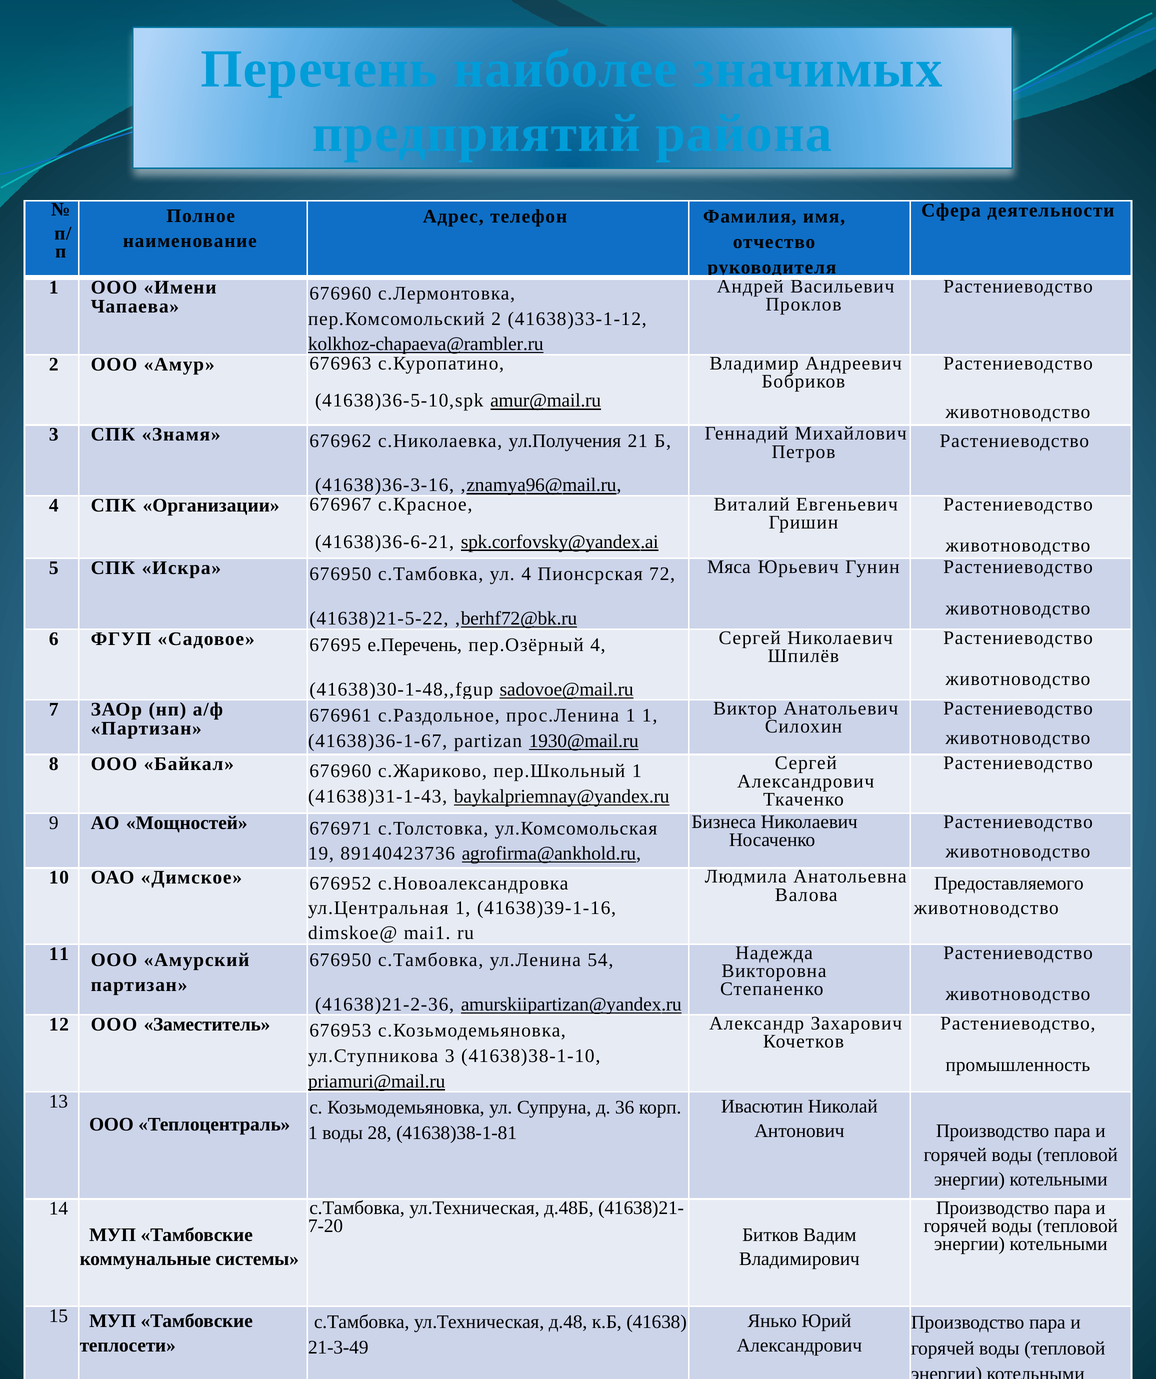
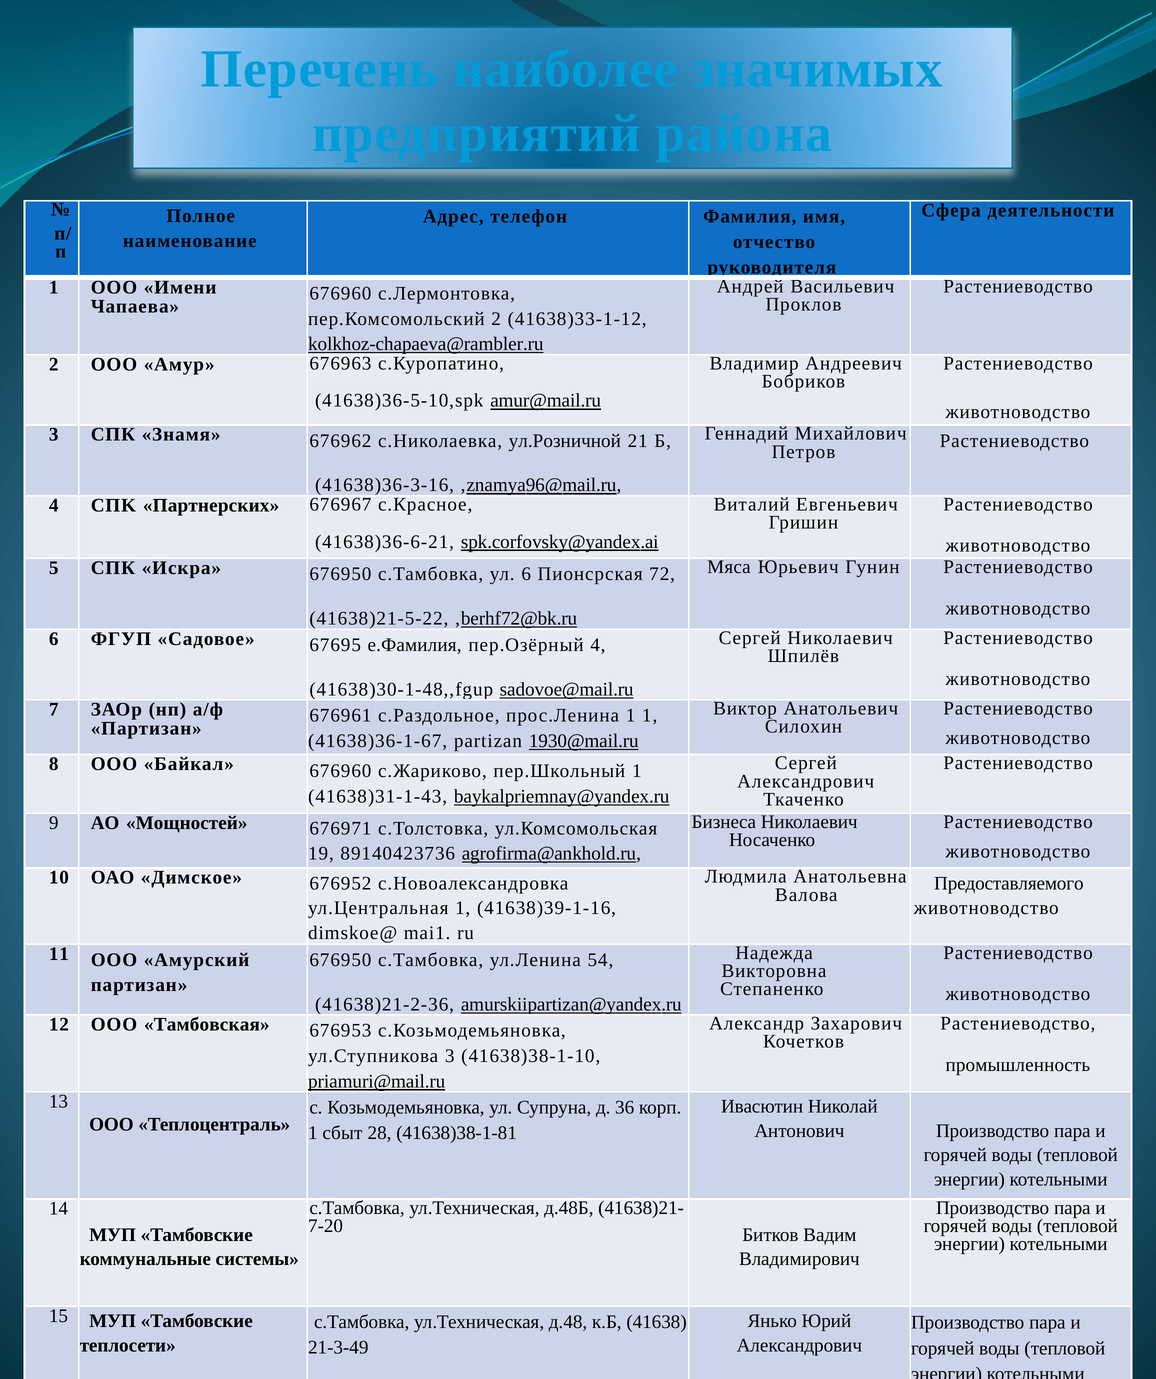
ул.Получения: ул.Получения -> ул.Розничной (565, 440)
Организации: Организации -> Партнерских (211, 505)
ул 4: 4 -> 6 (526, 574)
е.Перечень: е.Перечень -> е.Фамилия (415, 645)
Заместитель: Заместитель -> Тамбовская (207, 1024)
1 воды: воды -> сбыт (342, 1132)
